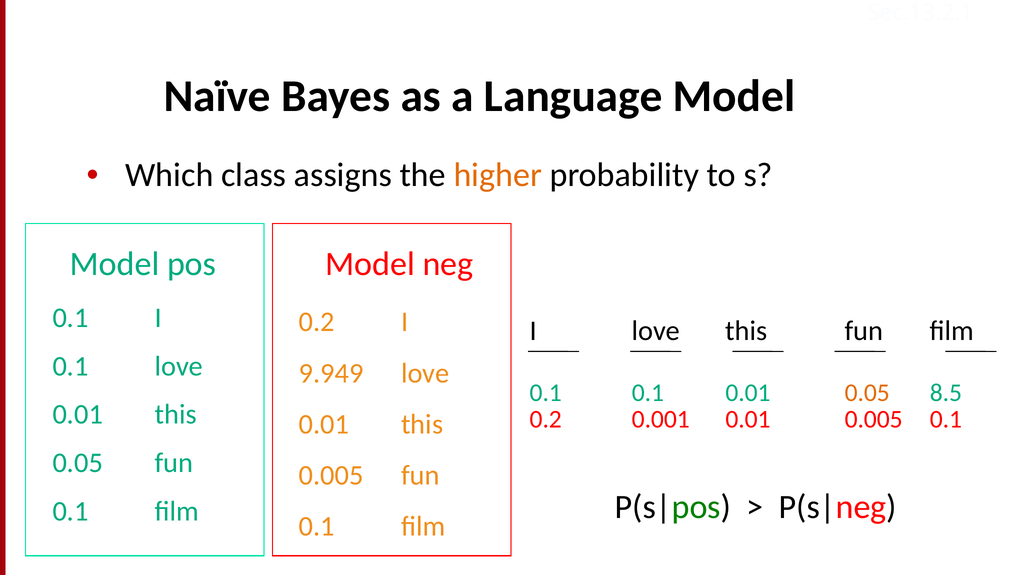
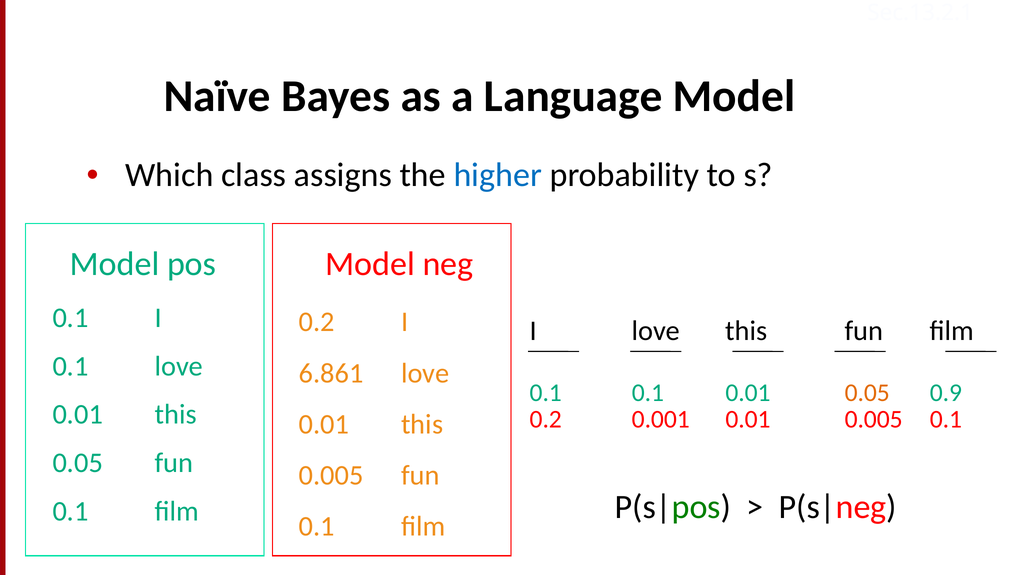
higher colour: orange -> blue (498, 175)
9.949: 9.949 -> 6.861 (331, 373)
8.5: 8.5 -> 0.9 (946, 393)
